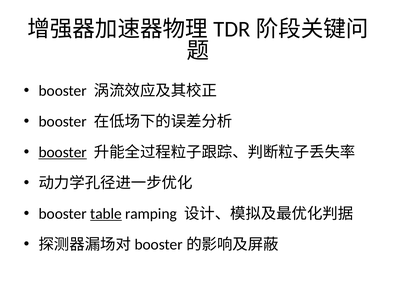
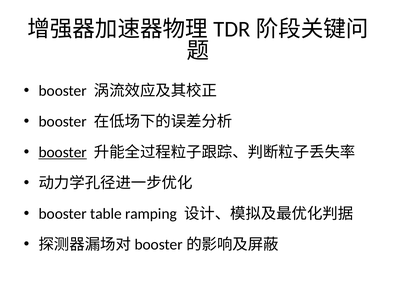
table underline: present -> none (106, 214)
